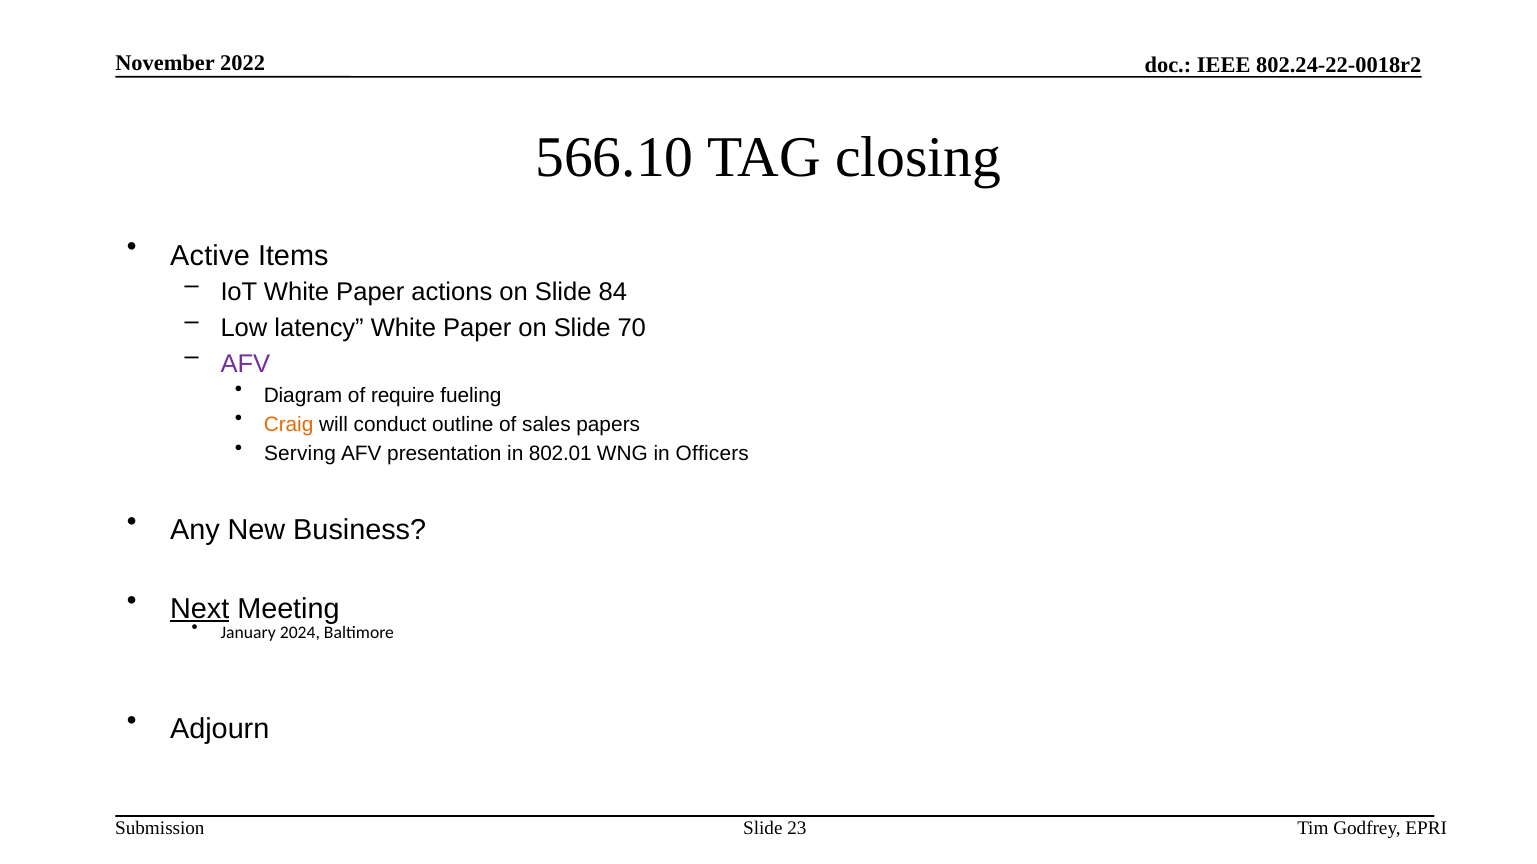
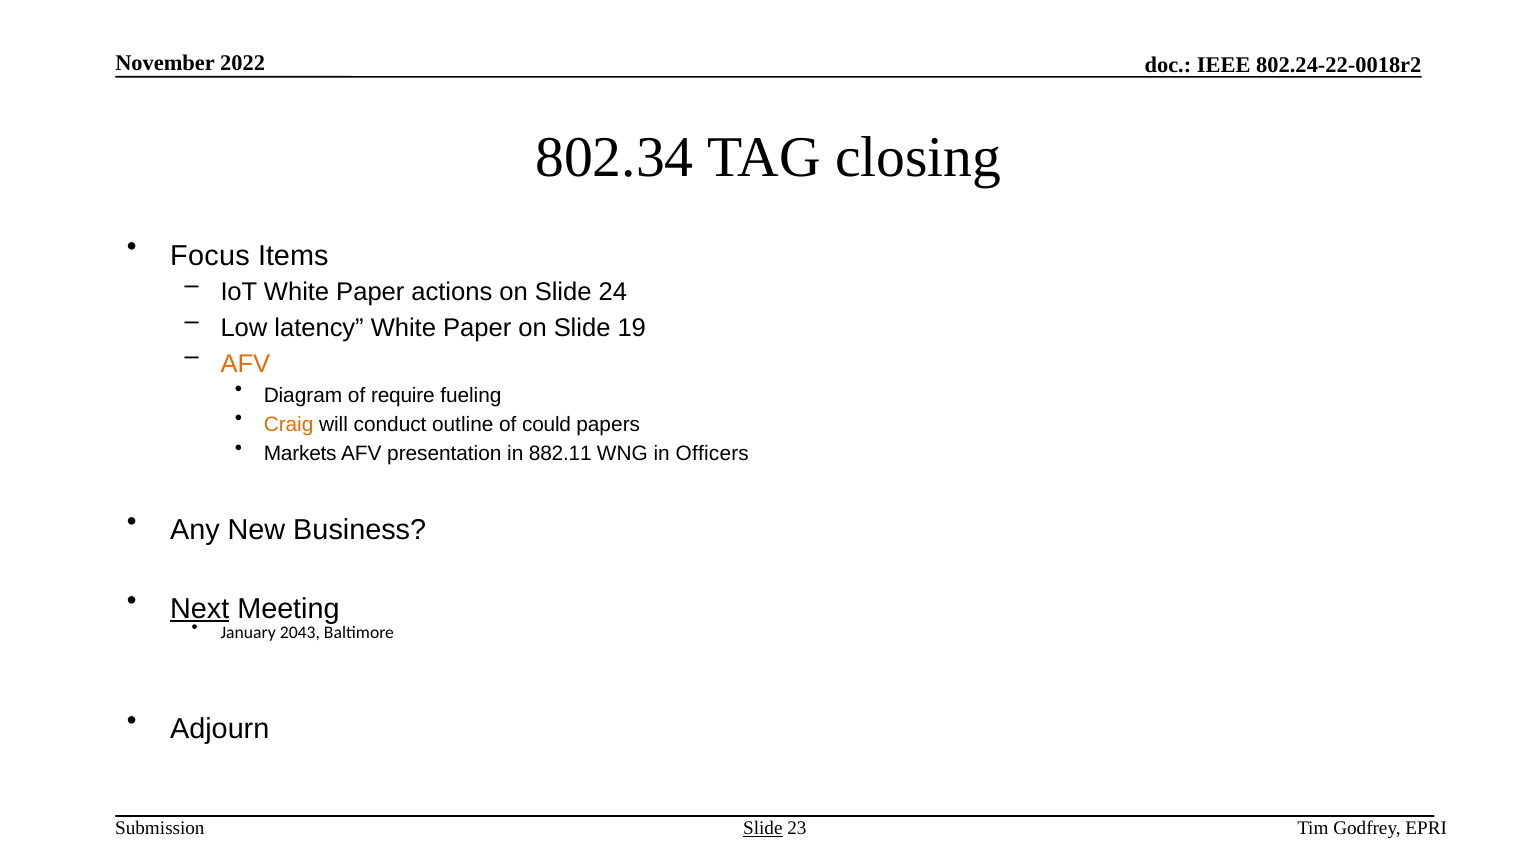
566.10: 566.10 -> 802.34 (615, 158)
Active: Active -> Focus (210, 256)
84: 84 -> 24 (613, 293)
70: 70 -> 19 (632, 328)
AFV colour: purple -> orange (245, 364)
sales: sales -> could (547, 425)
Serving: Serving -> Markets (300, 454)
802.01: 802.01 -> 882.11 (560, 454)
2024: 2024 -> 2043 (300, 633)
Slide underline: none -> present (763, 829)
